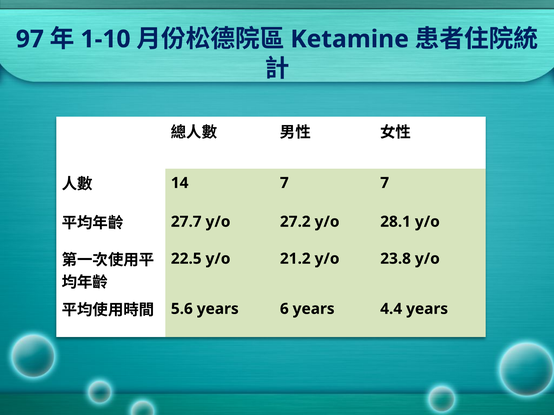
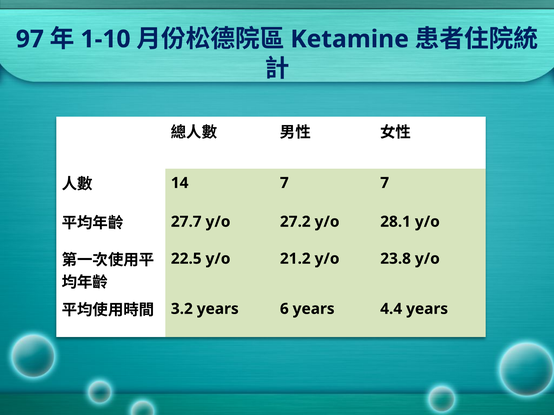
5.6: 5.6 -> 3.2 (182, 309)
